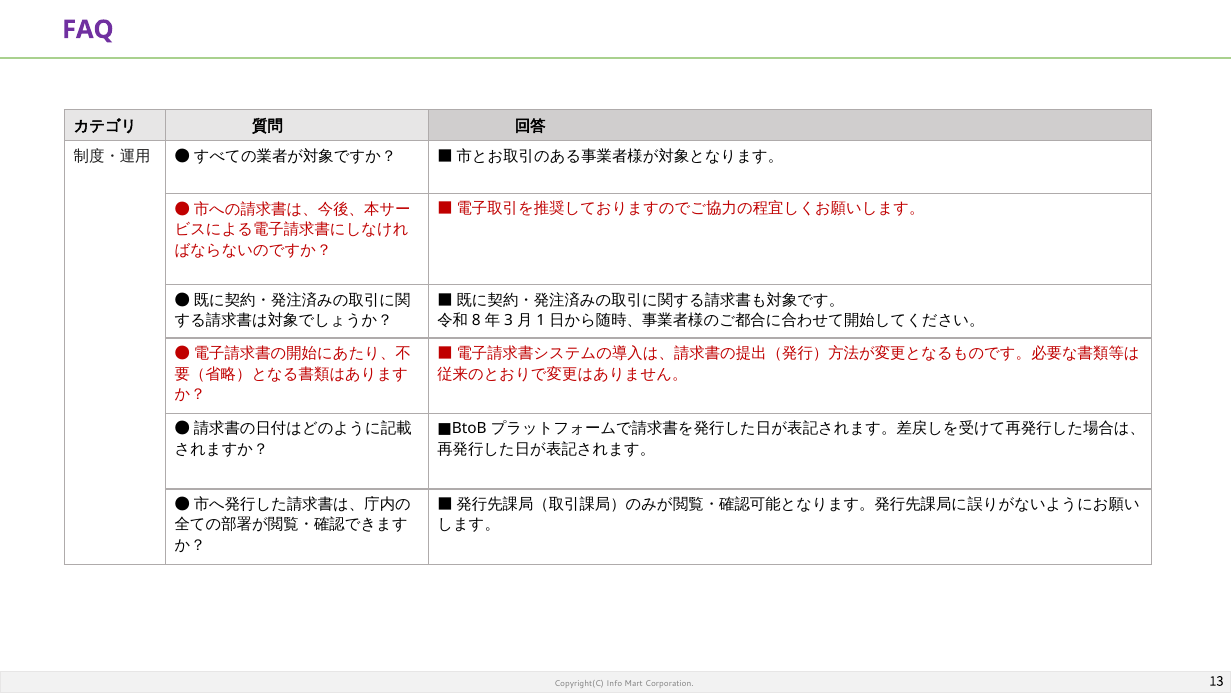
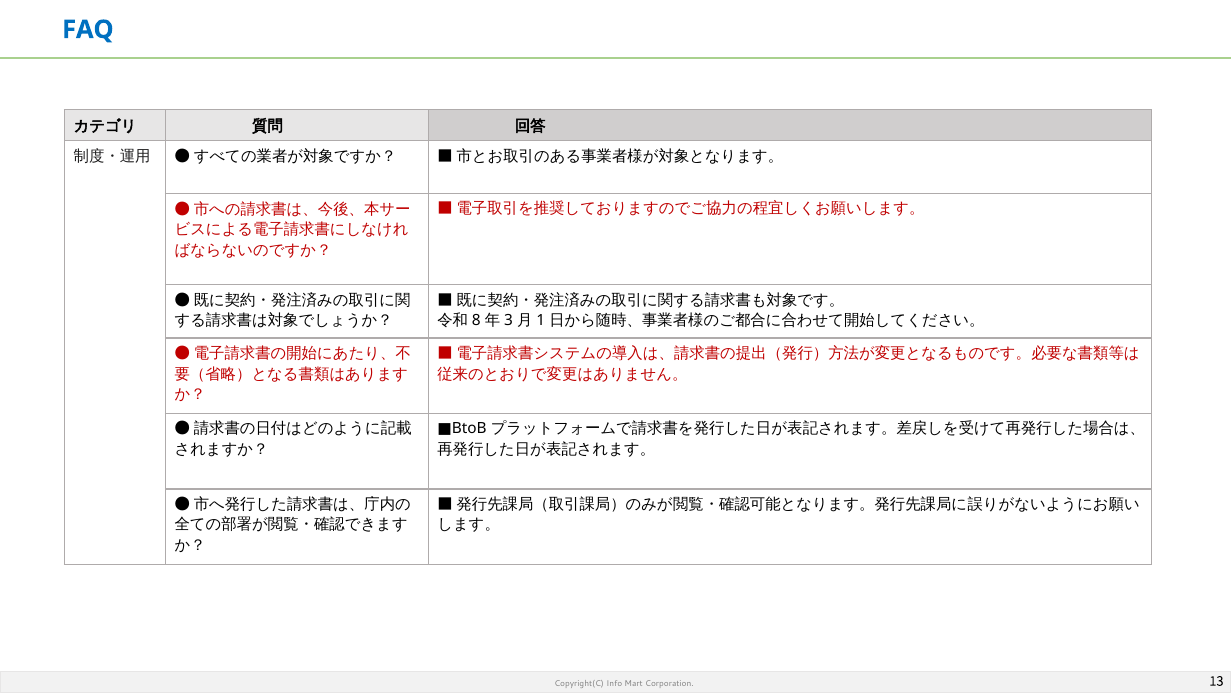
FAQ colour: purple -> blue (88, 30)
